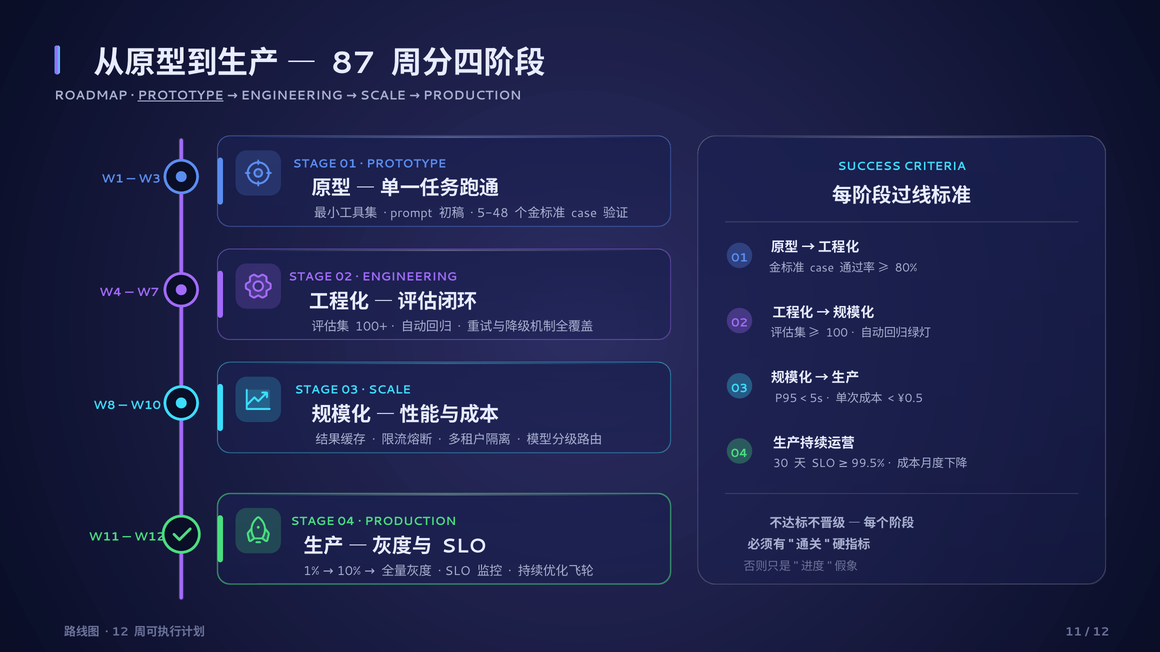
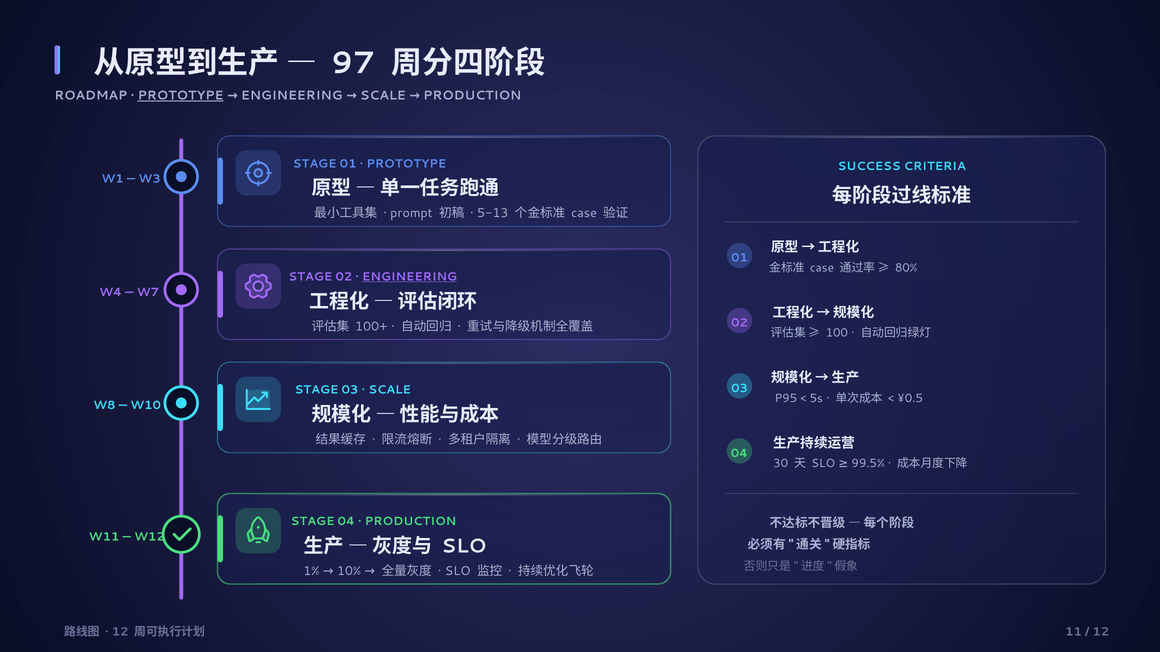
87: 87 -> 97 (353, 63)
5-48: 5-48 -> 5-13 (493, 213)
ENGINEERING underline: none -> present (410, 277)
